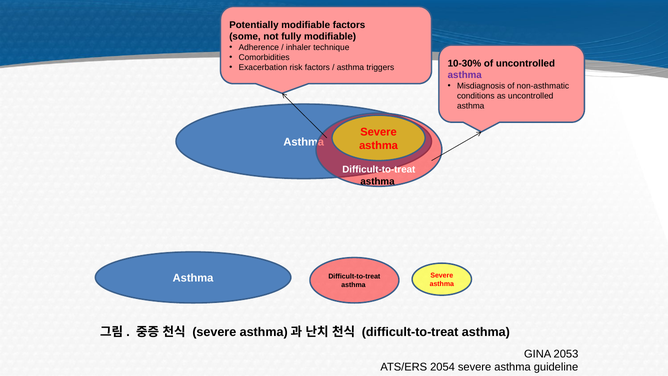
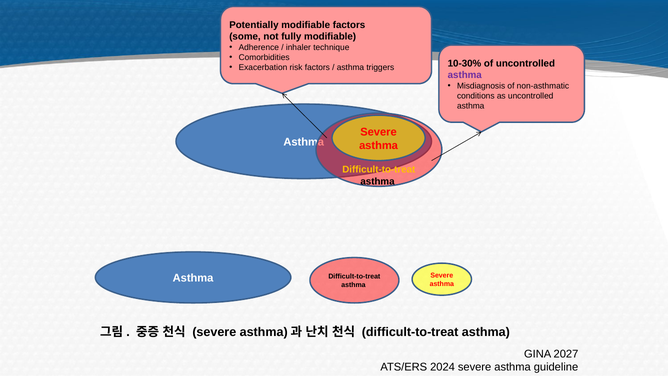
Difficult-to-treat colour: white -> yellow (379, 169)
2053: 2053 -> 2027 (566, 354)
2054: 2054 -> 2024 (443, 367)
